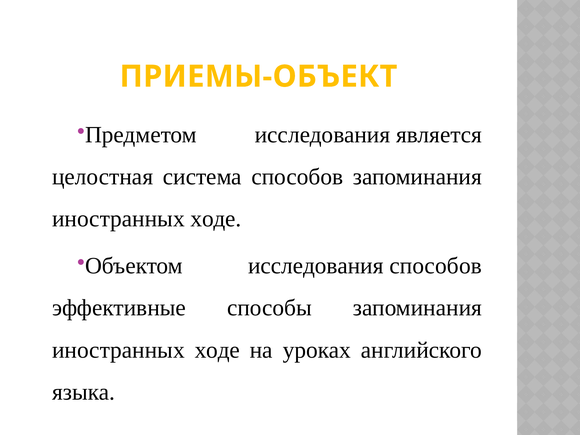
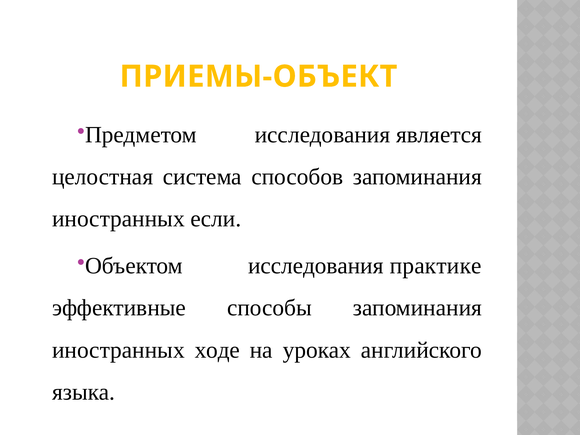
ходе: ходе -> если (216, 219)
исследования способов: способов -> практике (436, 266)
